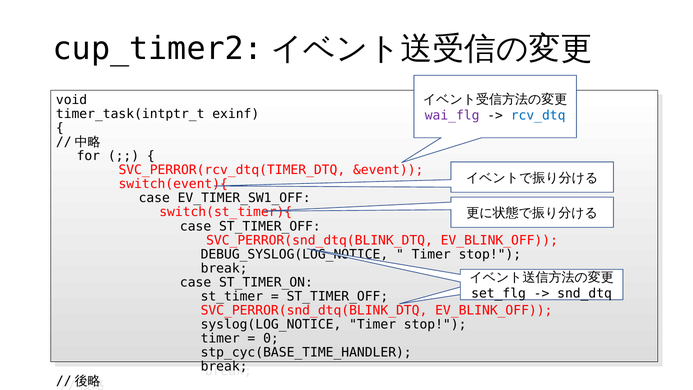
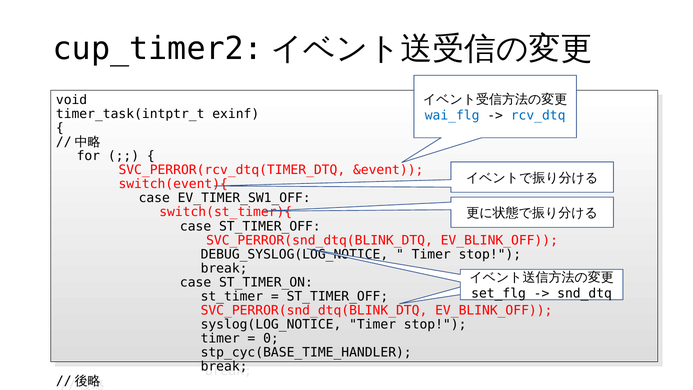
wai_flg colour: purple -> blue (452, 115)
